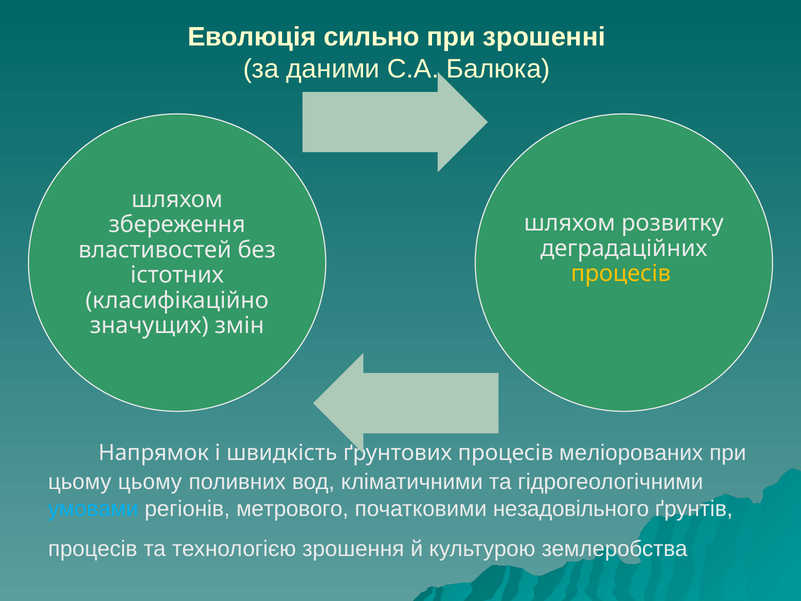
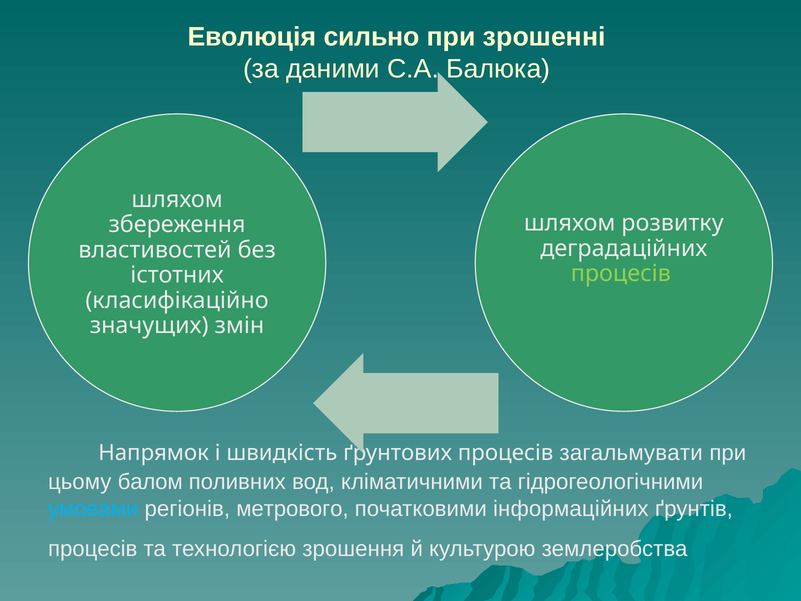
процесів colour: yellow -> light green (621, 274)
меліорованих: меліорованих -> загальмувати (631, 452)
цьому цьому: цьому -> балом (150, 482)
незадовільного: незадовільного -> інформаційних (571, 509)
